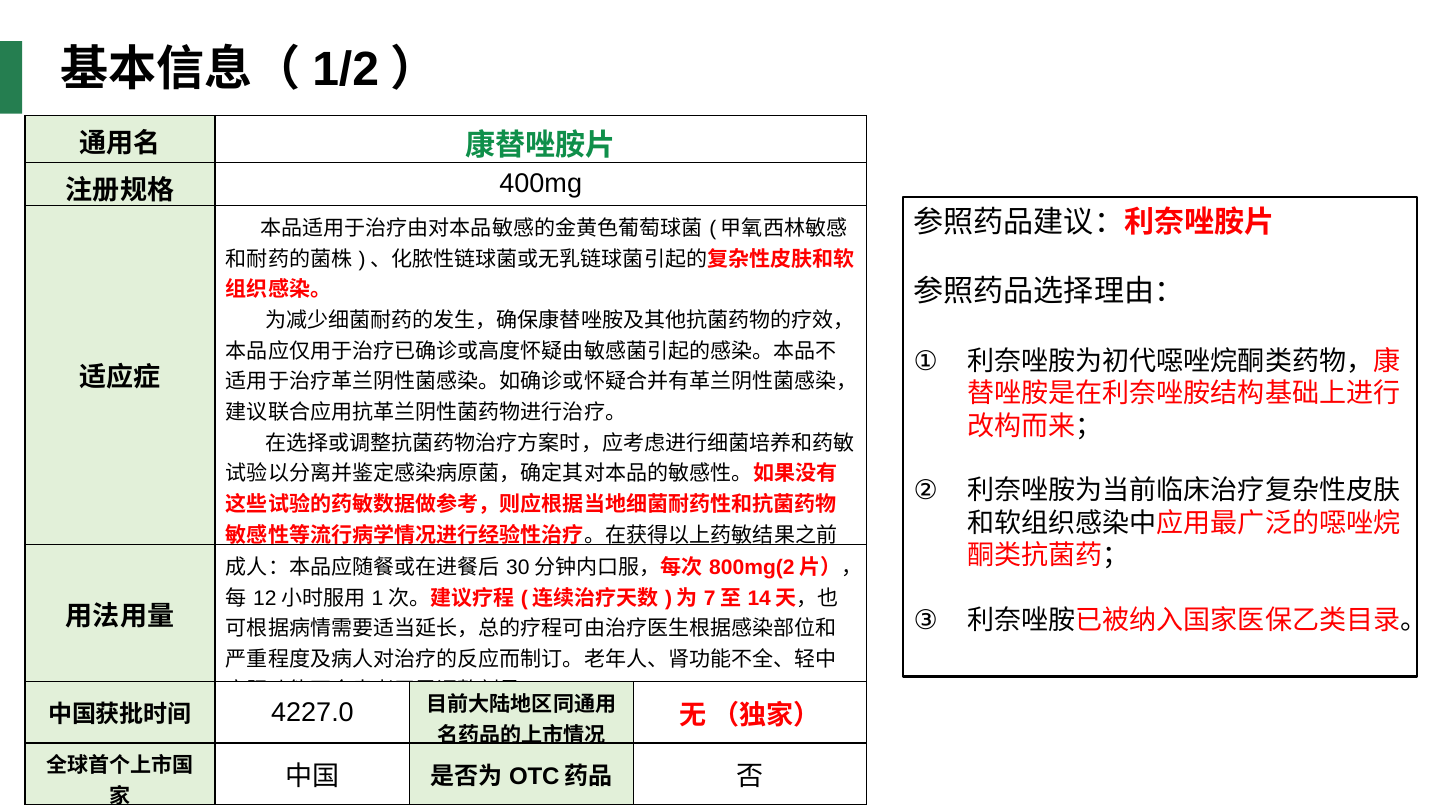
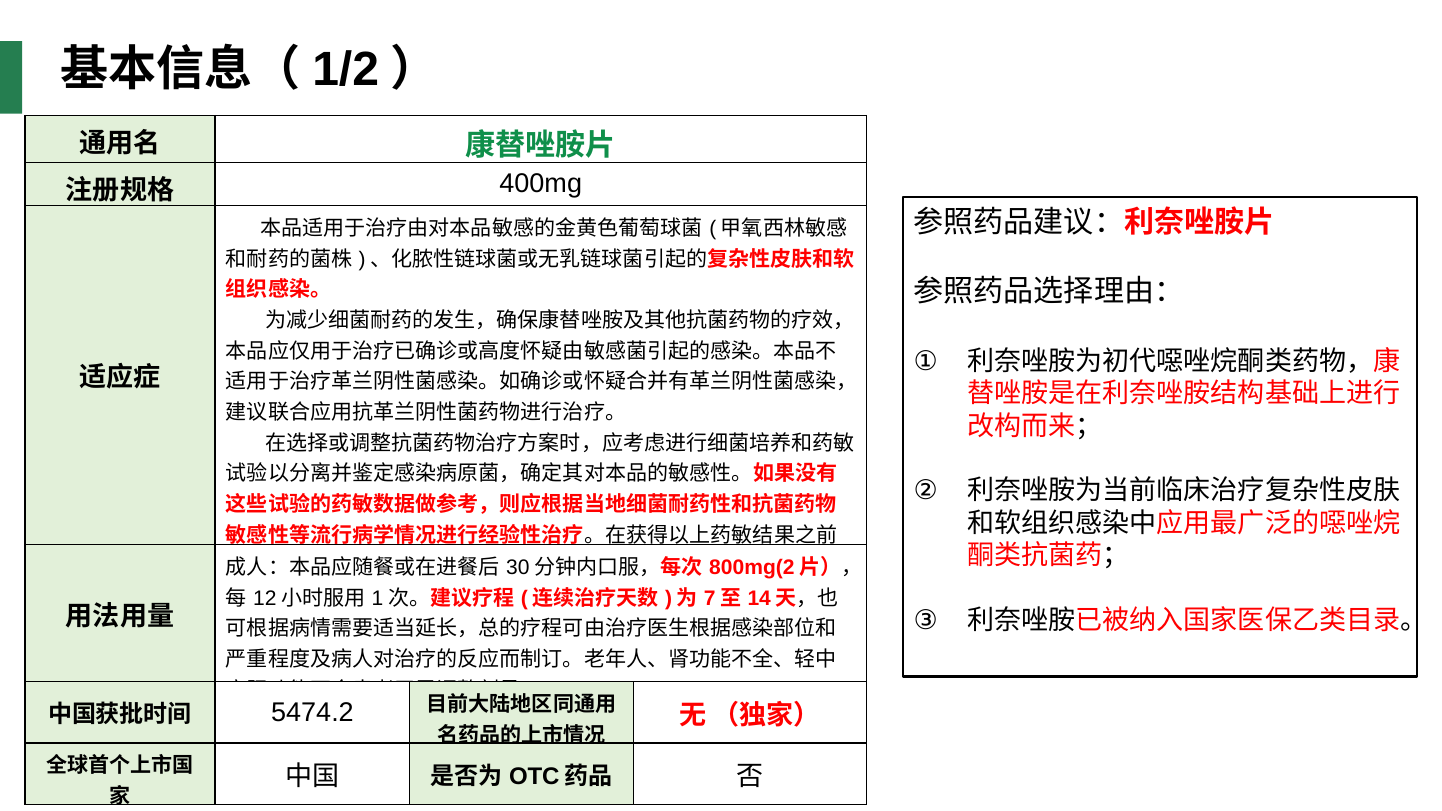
4227.0: 4227.0 -> 5474.2 (312, 713)
